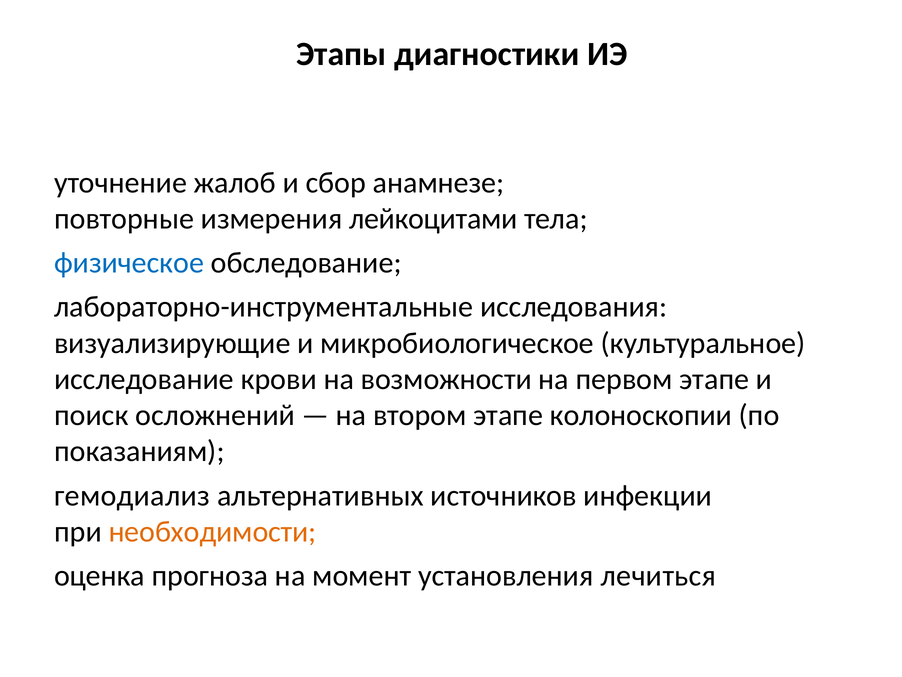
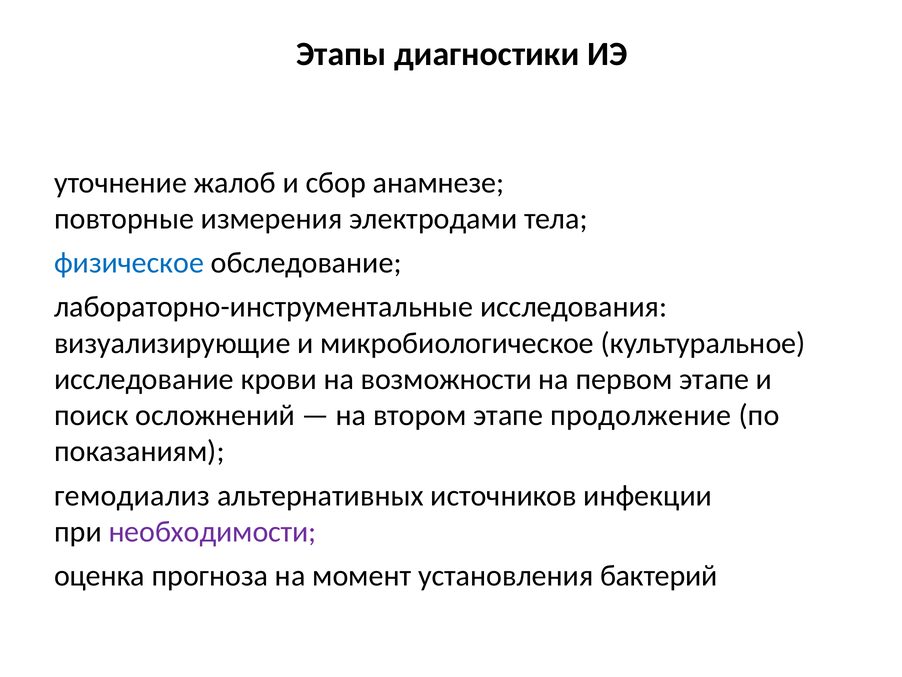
лейкоцитами: лейкоцитами -> электродами (433, 219)
колоноскопии: колоноскопии -> продолжение (641, 415)
необходимости colour: orange -> purple (213, 531)
лечиться: лечиться -> бактерий (659, 575)
